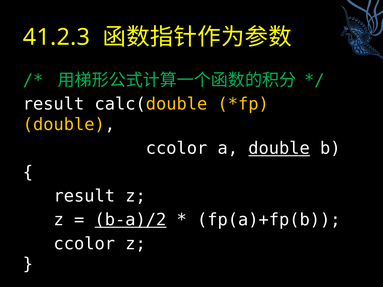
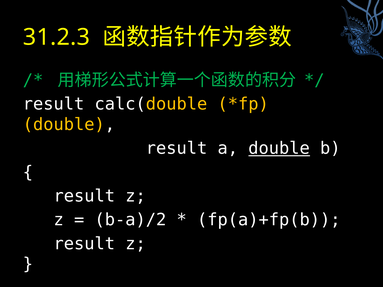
41.2.3: 41.2.3 -> 31.2.3 (56, 37)
ccolor: ccolor -> result (177, 148)
b-a)/2 underline: present -> none (131, 220)
ccolor: ccolor -> result (84, 244)
